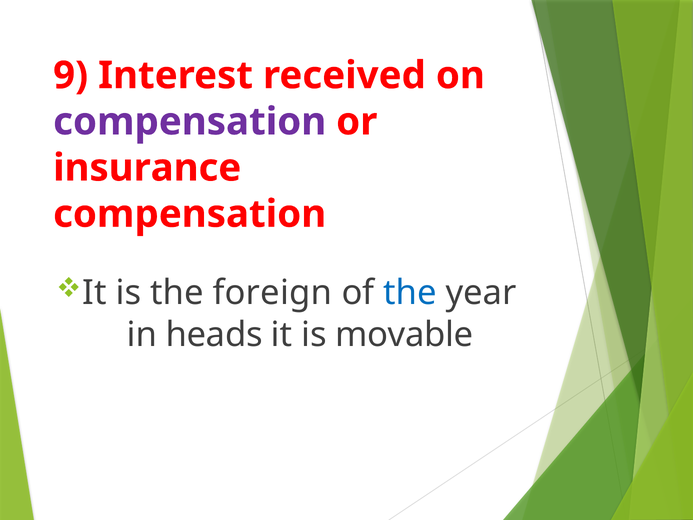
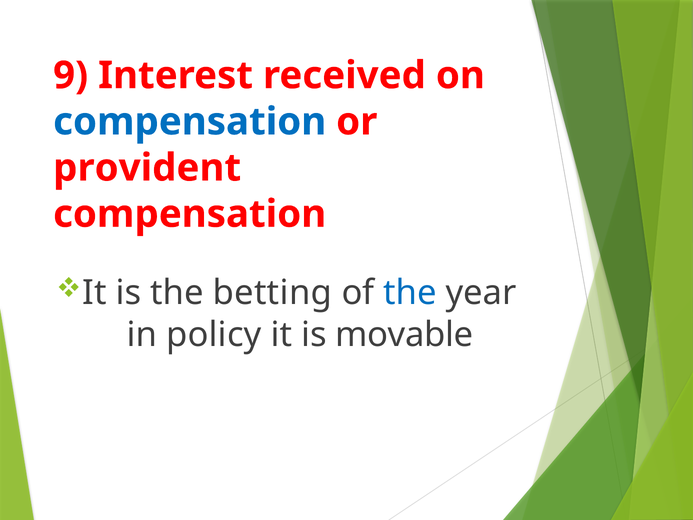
compensation colour: purple -> blue (190, 122)
insurance: insurance -> provident (147, 168)
foreign: foreign -> betting (272, 293)
heads: heads -> policy (214, 334)
